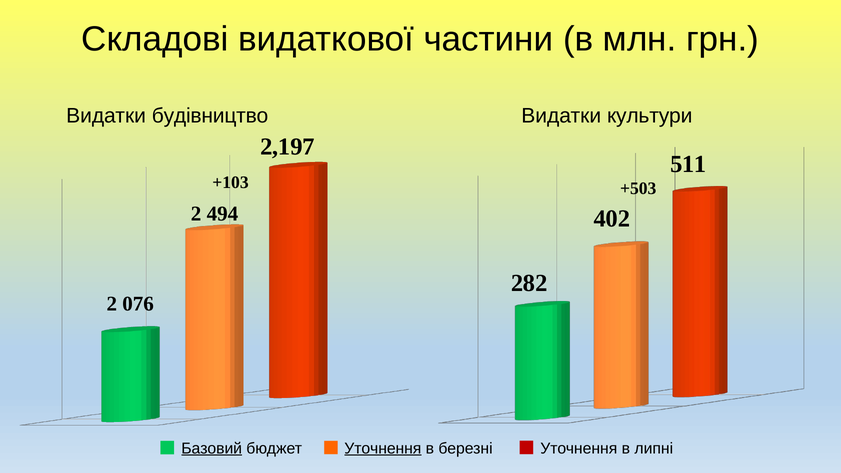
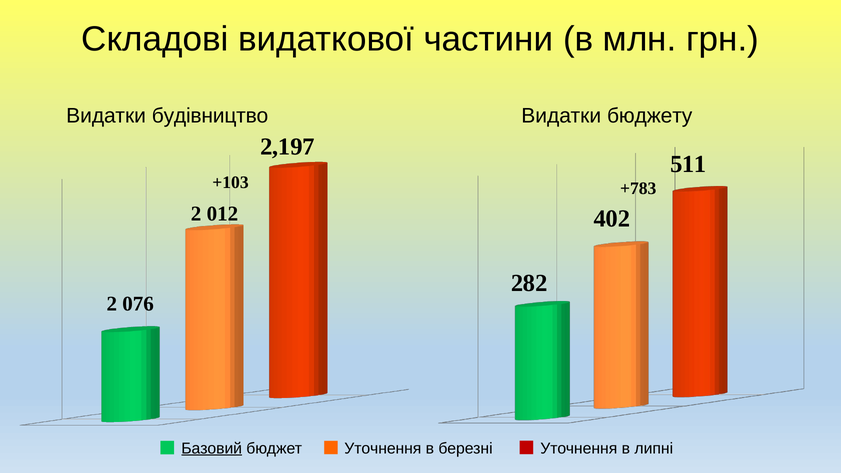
культури: культури -> бюджету (650, 116)
+503: +503 -> +783 (638, 189)
494: 494 -> 012 (222, 214)
Уточнення underline: present -> none (383, 448)
